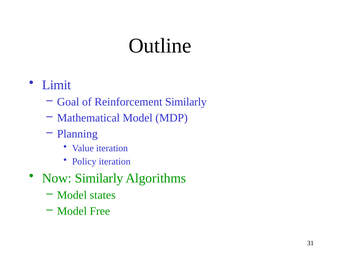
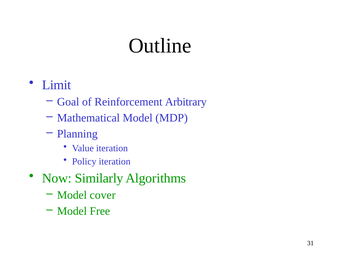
Reinforcement Similarly: Similarly -> Arbitrary (186, 102)
states: states -> cover (103, 195)
